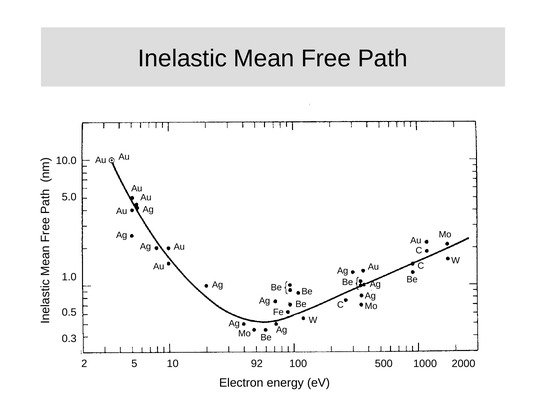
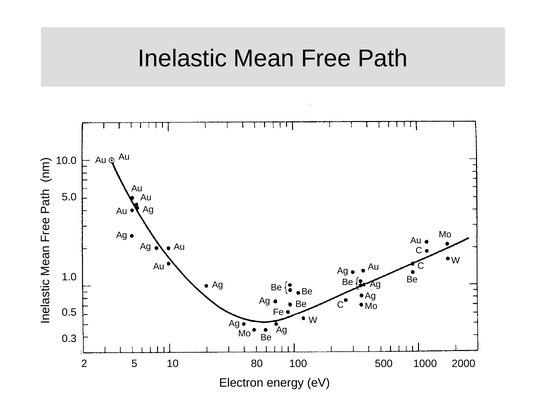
92: 92 -> 80 (257, 363)
